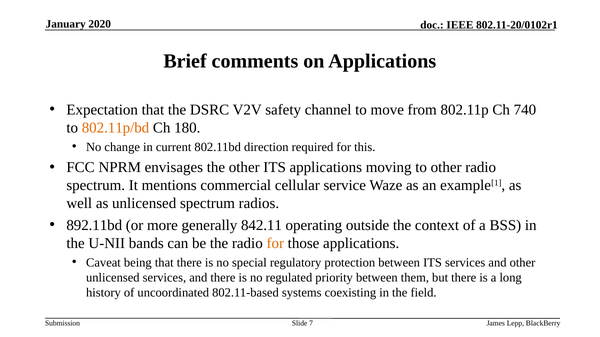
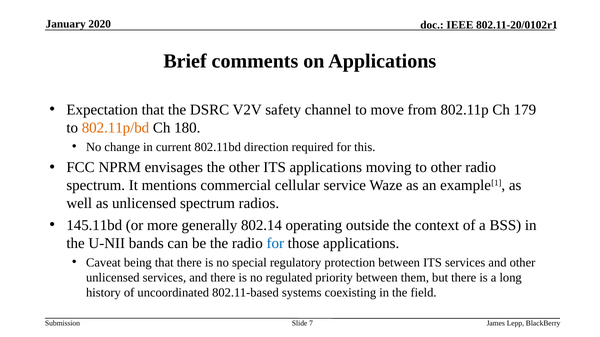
740: 740 -> 179 (525, 110)
892.11bd: 892.11bd -> 145.11bd (94, 225)
842.11: 842.11 -> 802.14 (261, 225)
for colour: orange -> blue (275, 243)
